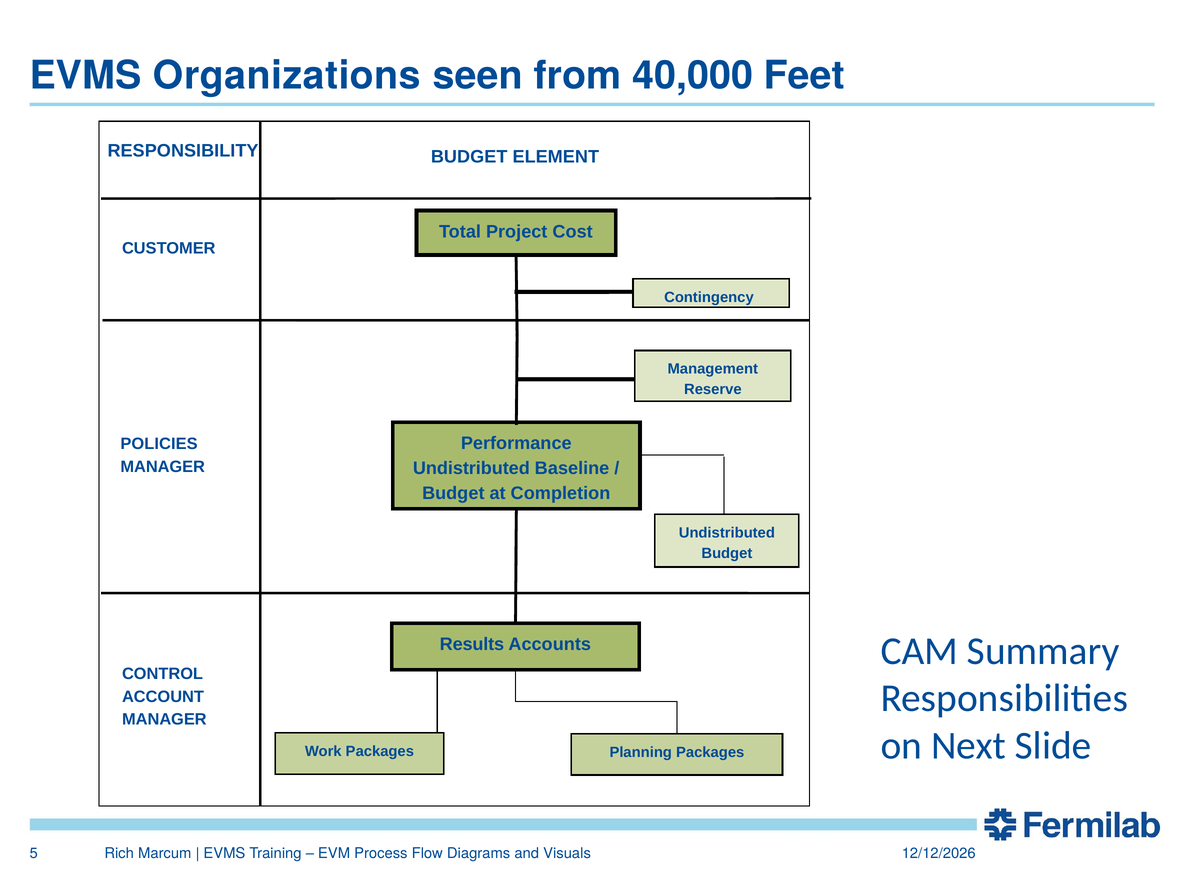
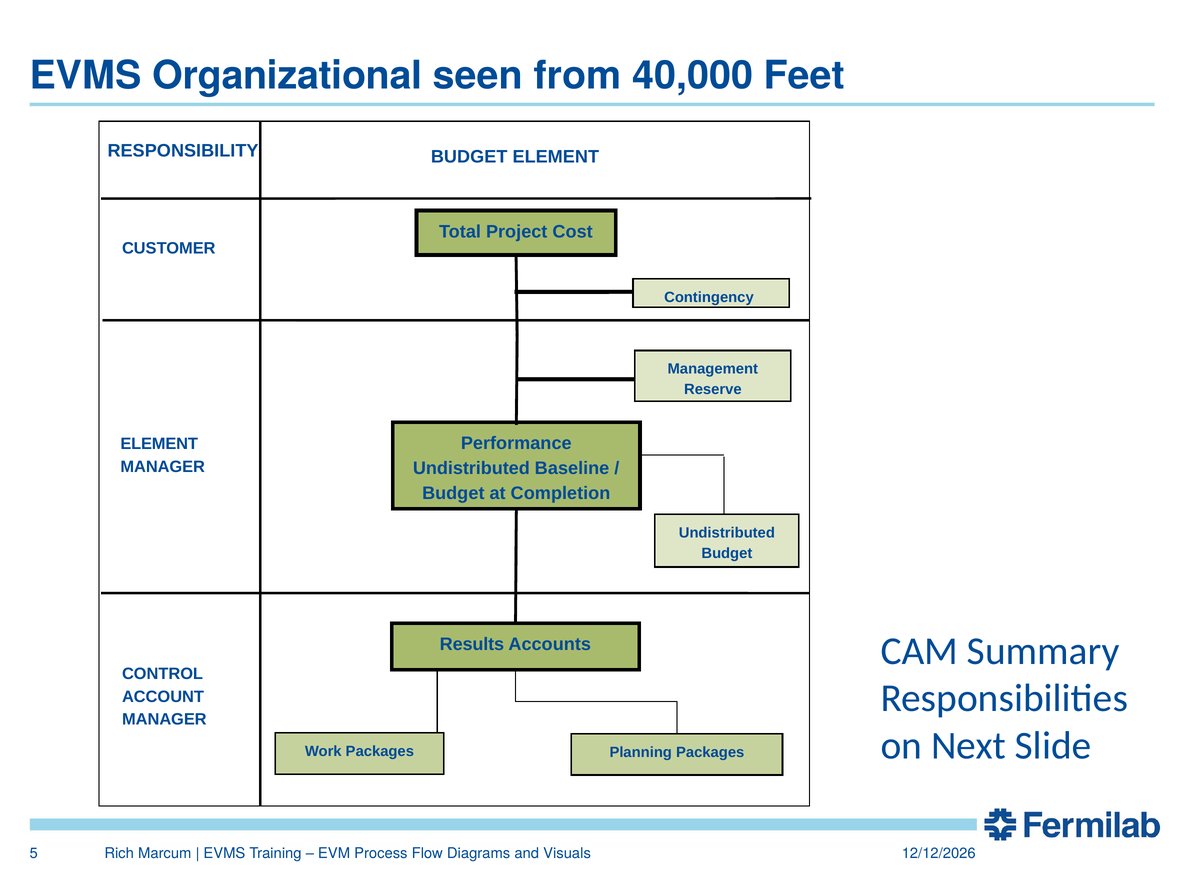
Organizations: Organizations -> Organizational (287, 76)
POLICIES: POLICIES -> ELEMENT (159, 444)
